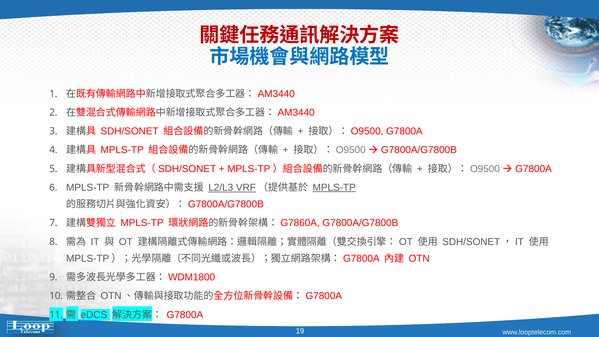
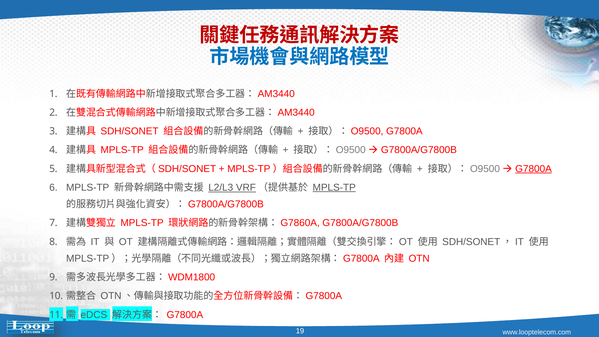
G7800A underline: none -> present (534, 169)
